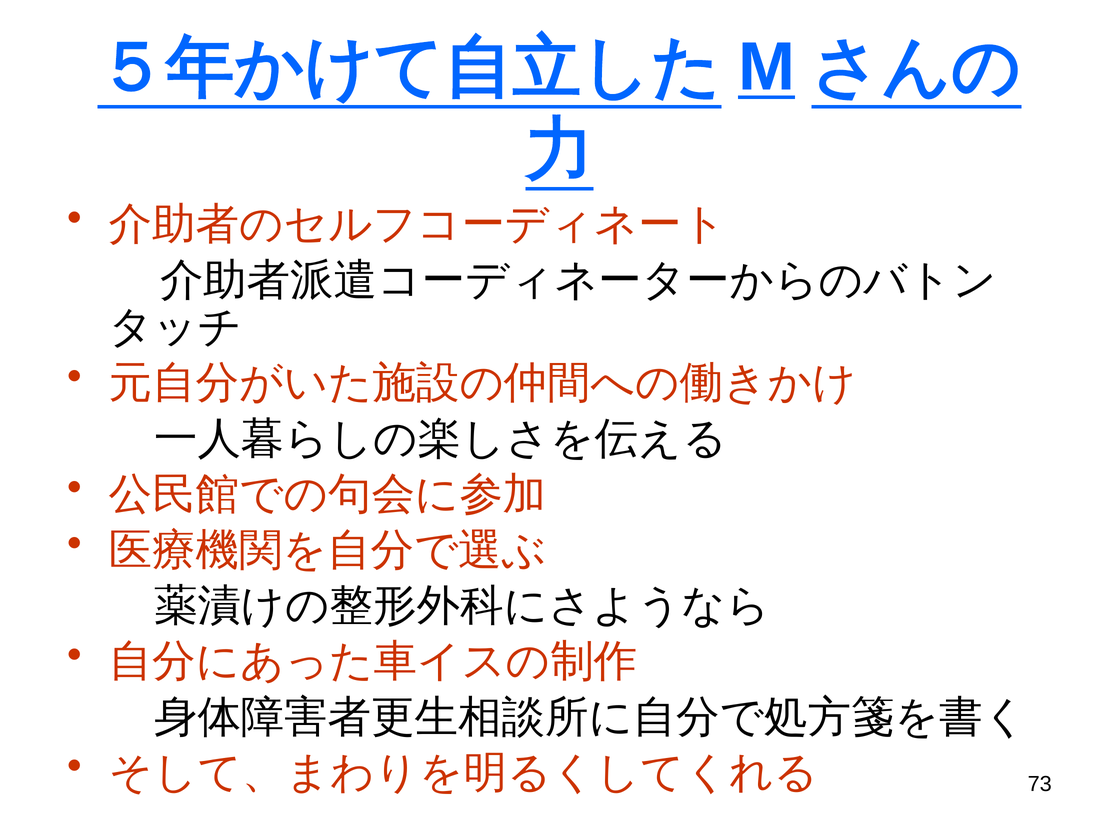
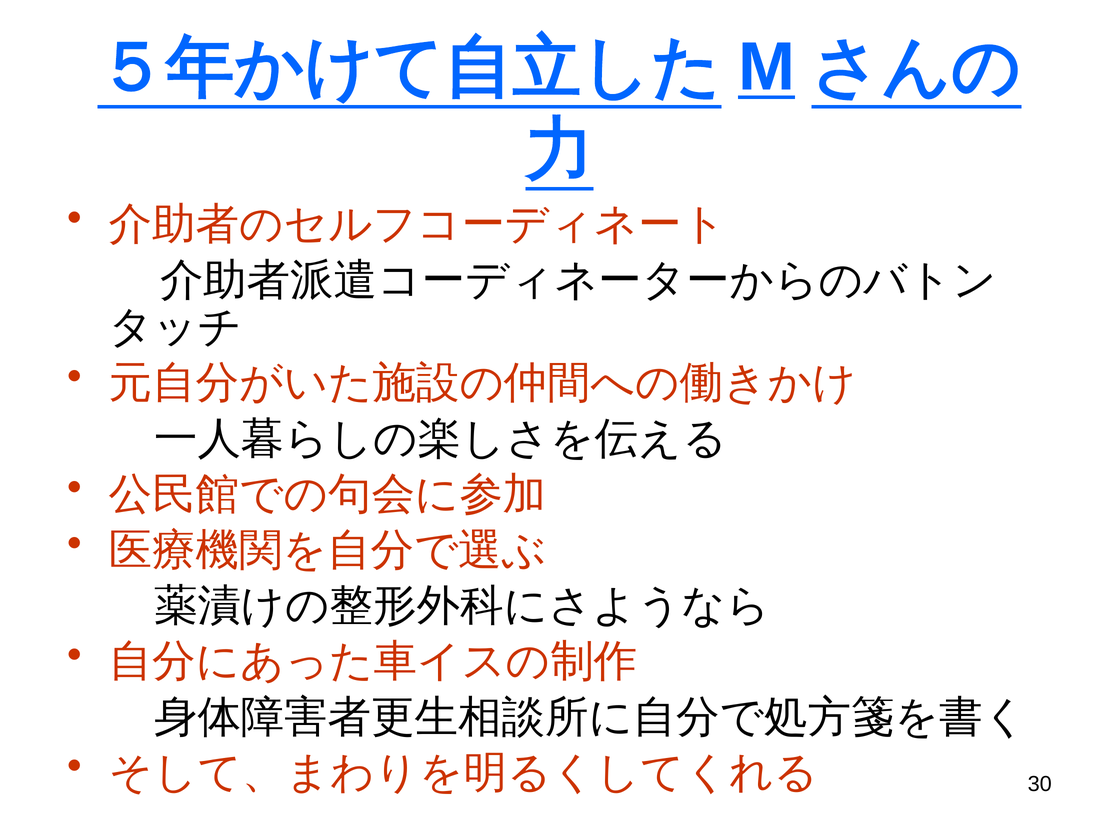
73: 73 -> 30 (1040, 784)
